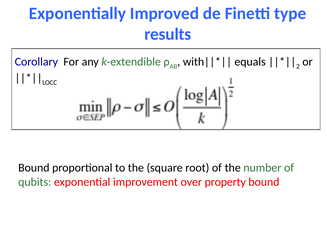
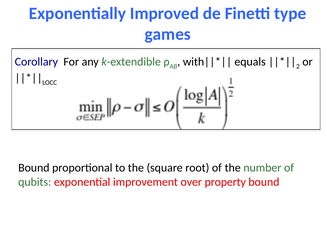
results: results -> games (168, 34)
